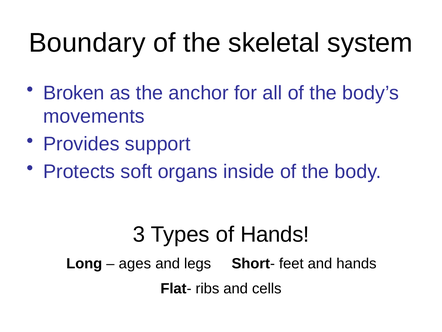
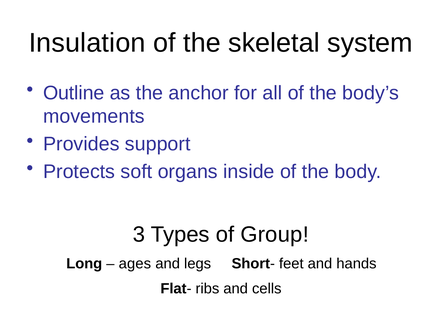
Boundary: Boundary -> Insulation (87, 43)
Broken: Broken -> Outline (74, 93)
of Hands: Hands -> Group (275, 234)
